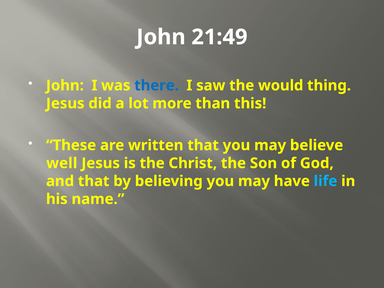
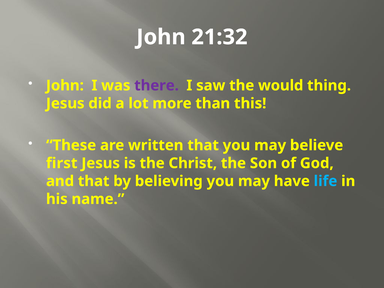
21:49: 21:49 -> 21:32 (219, 37)
there colour: blue -> purple (157, 85)
well: well -> first (62, 163)
